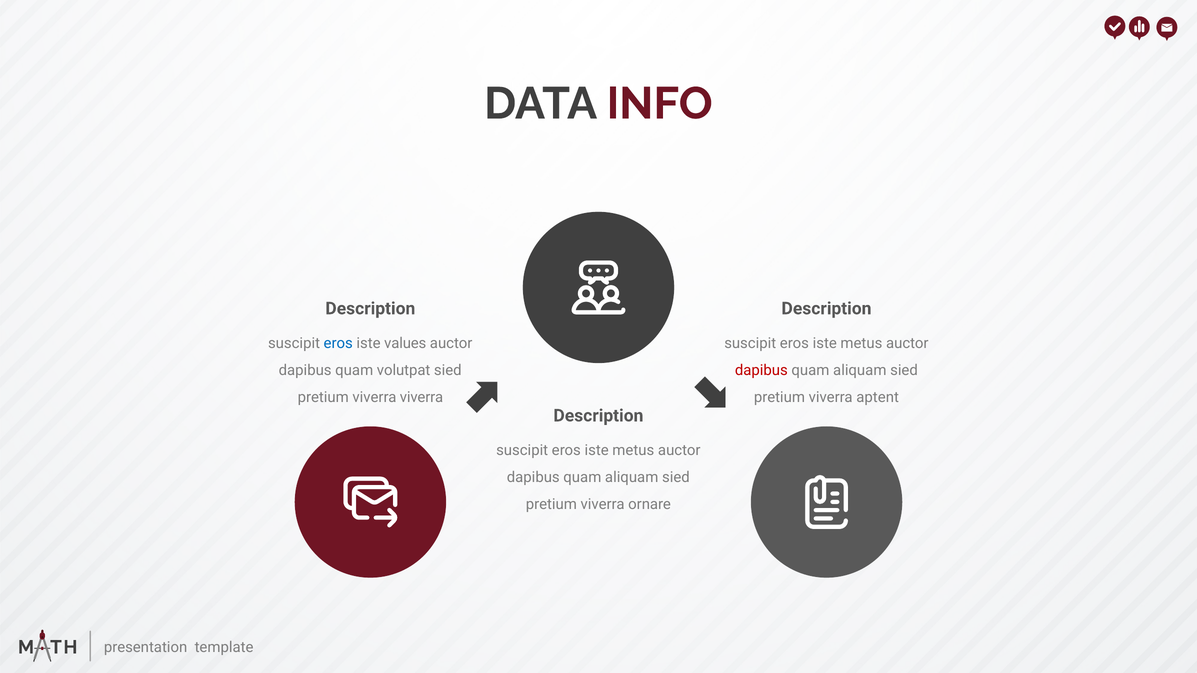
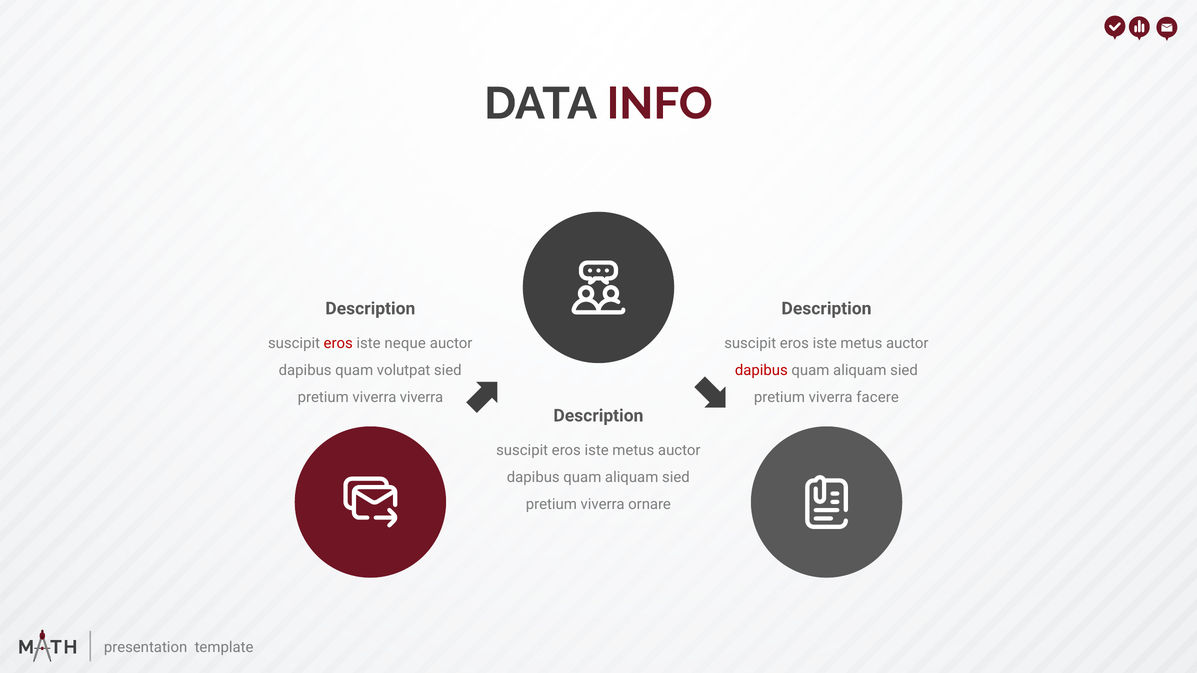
eros colour: blue -> red (338, 344)
values: values -> neque (405, 344)
aptent: aptent -> facere (878, 397)
